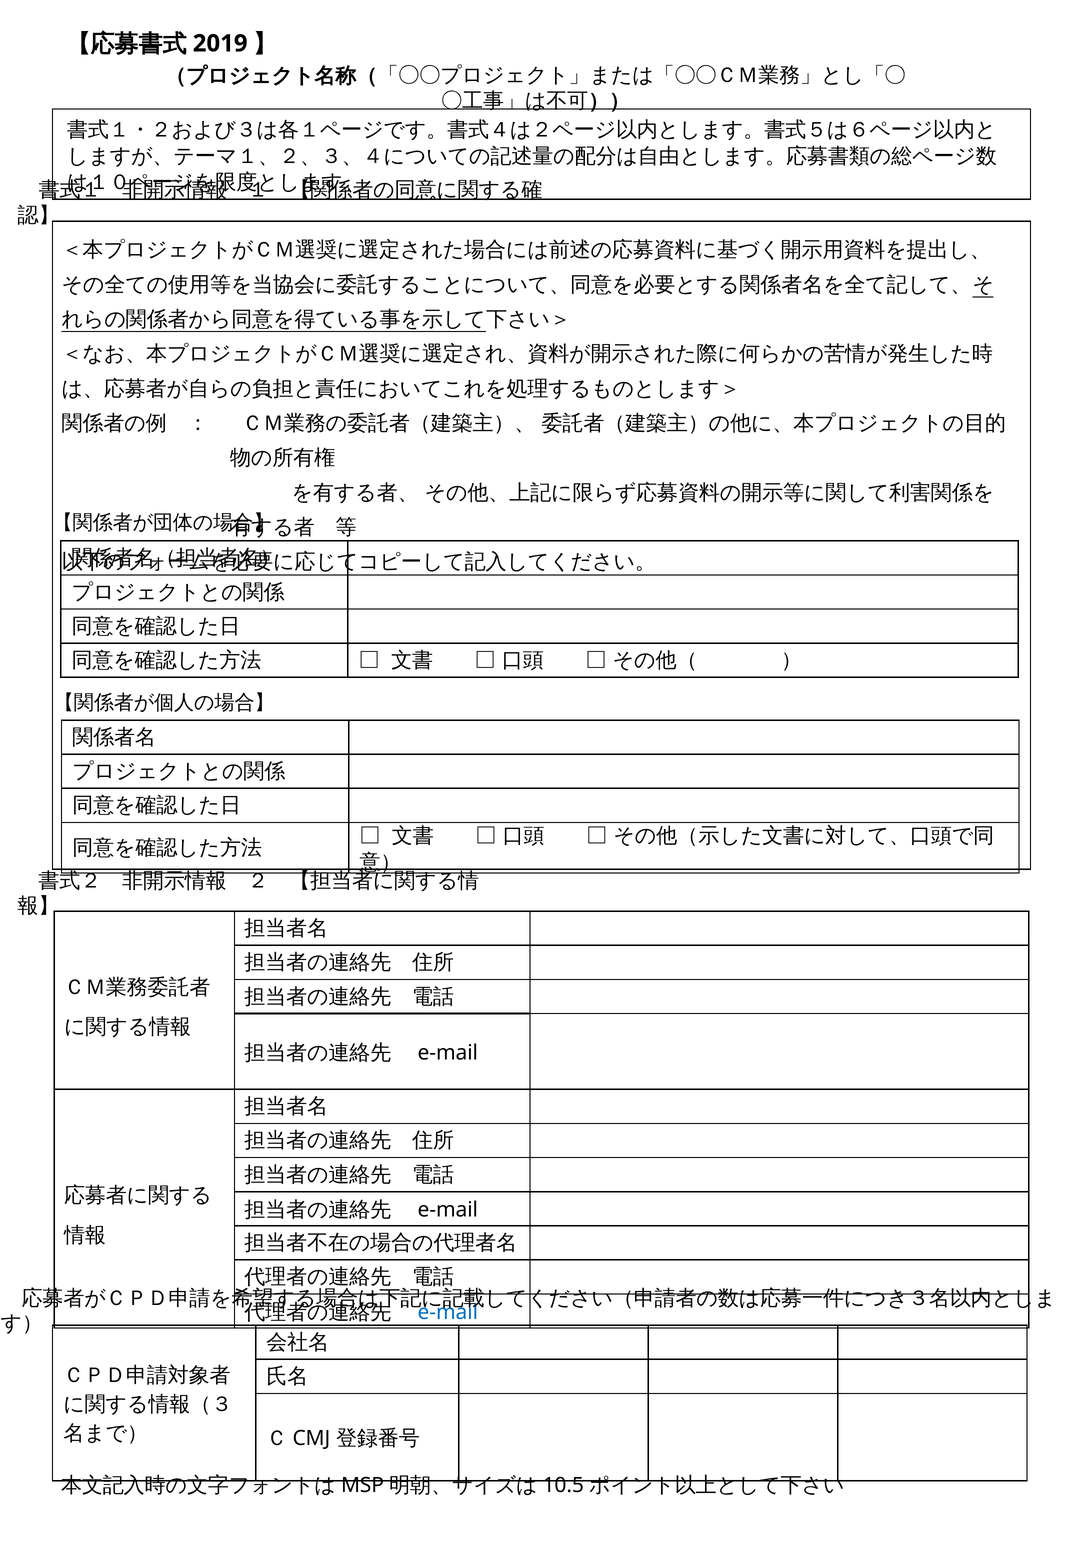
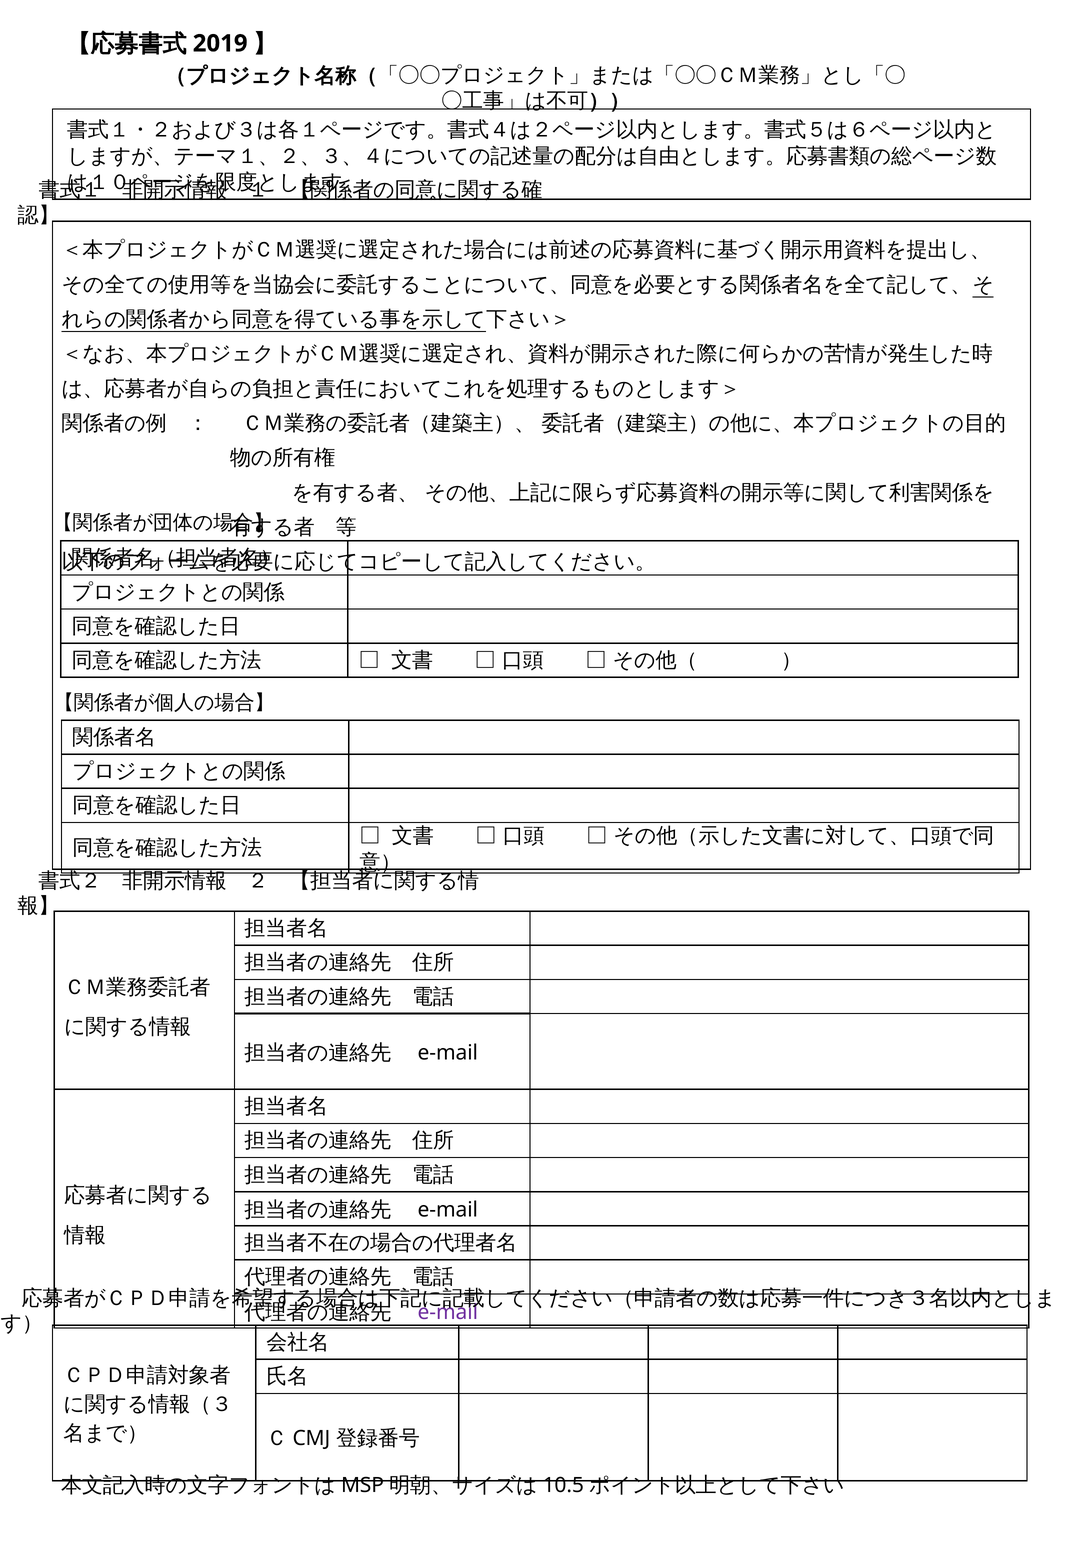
e-mail colour: blue -> purple (448, 1312)
